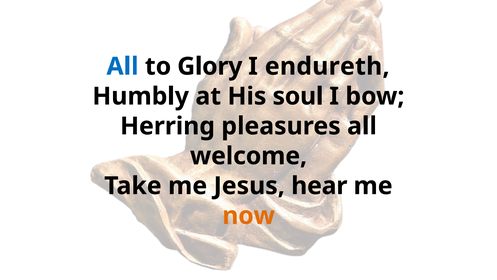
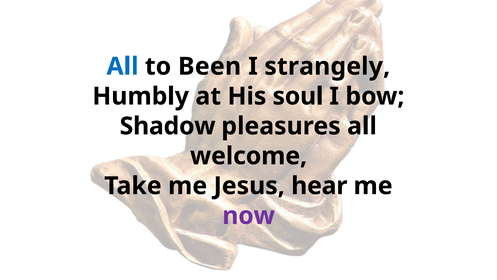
Glory: Glory -> Been (210, 66)
endureth: endureth -> strangely (327, 66)
Herring: Herring -> Shadow (168, 126)
now colour: orange -> purple (249, 215)
